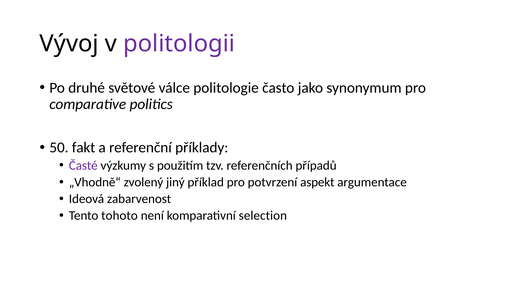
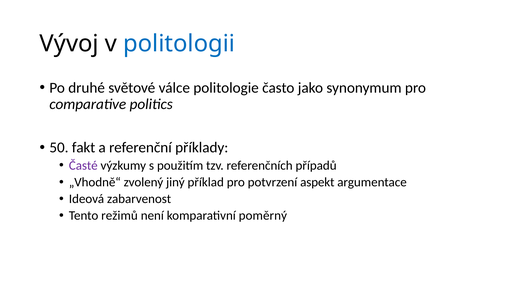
politologii colour: purple -> blue (179, 44)
tohoto: tohoto -> režimů (120, 216)
selection: selection -> poměrný (263, 216)
